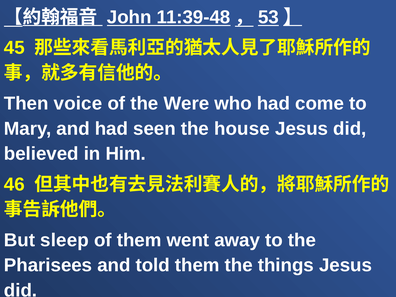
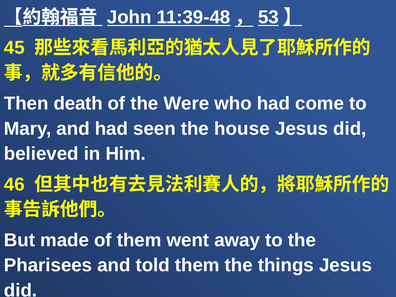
voice: voice -> death (78, 104)
sleep: sleep -> made (65, 240)
